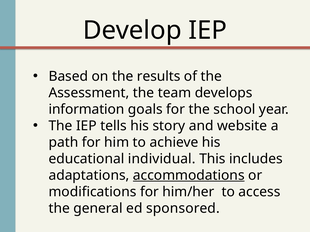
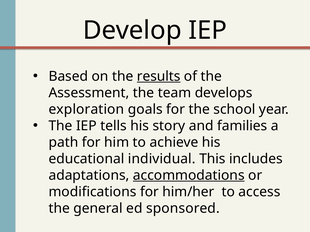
results underline: none -> present (159, 76)
information: information -> exploration (86, 109)
website: website -> families (242, 126)
